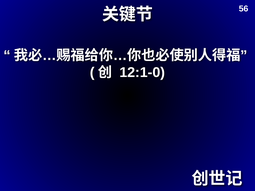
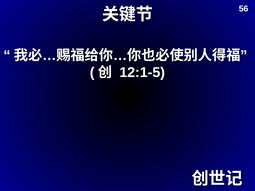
12:1-0: 12:1-0 -> 12:1-5 (142, 72)
